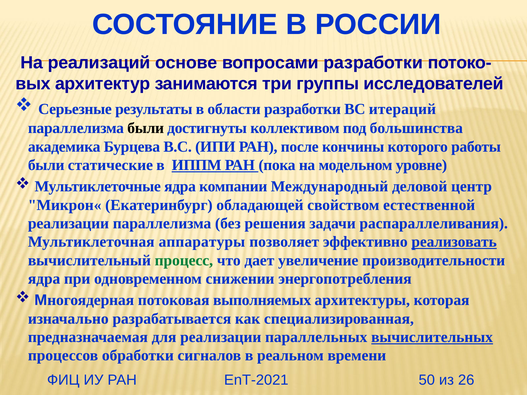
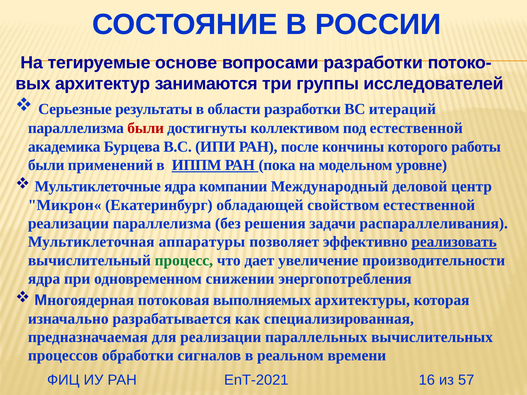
реализаций: реализаций -> тегируемые (99, 63)
были colour: black -> red (146, 128)
под большинства: большинства -> естественной (416, 128)
статические: статические -> применений (110, 165)
вычислительных underline: present -> none (432, 337)
50: 50 -> 16 (427, 380)
26: 26 -> 57 (466, 380)
